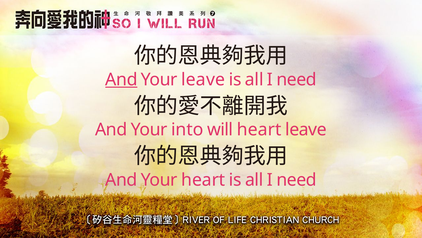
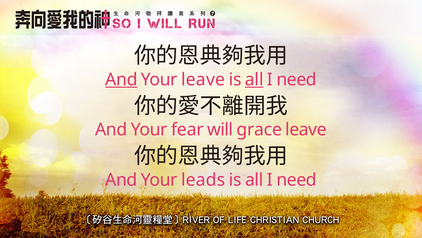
all underline: none -> present (254, 79)
into: into -> fear (187, 129)
will heart: heart -> grace (259, 129)
Your heart: heart -> leads (203, 179)
